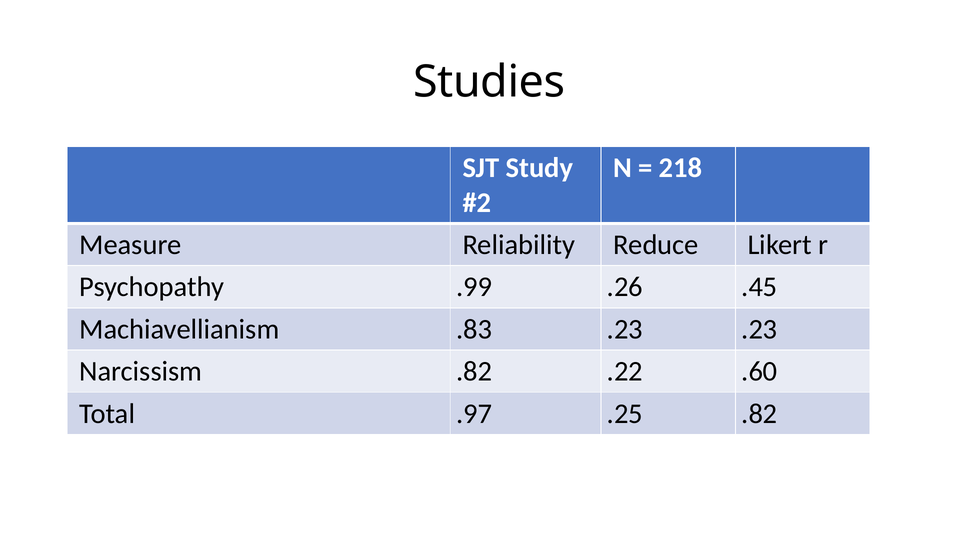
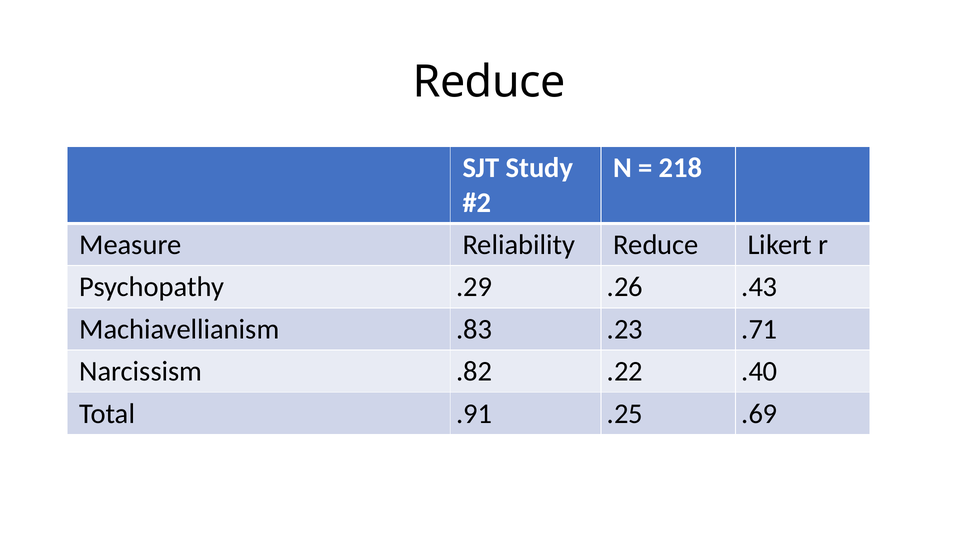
Studies: Studies -> Reduce (489, 82)
.99: .99 -> .29 (474, 287)
.45: .45 -> .43 (759, 287)
.23 .23: .23 -> .71 (759, 329)
.60: .60 -> .40 (759, 372)
.97: .97 -> .91 (474, 414)
.25 .82: .82 -> .69 (759, 414)
